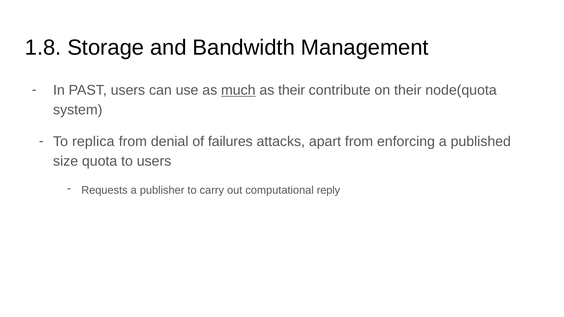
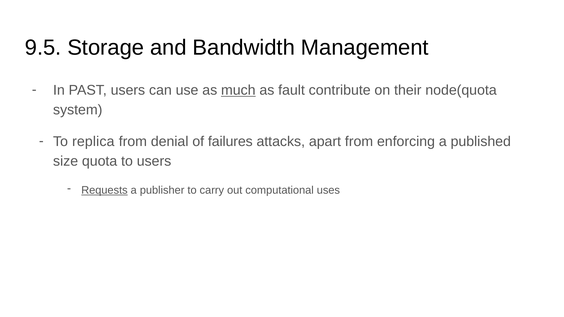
1.8: 1.8 -> 9.5 (43, 48)
as their: their -> fault (292, 90)
Requests underline: none -> present (104, 191)
reply: reply -> uses (328, 191)
